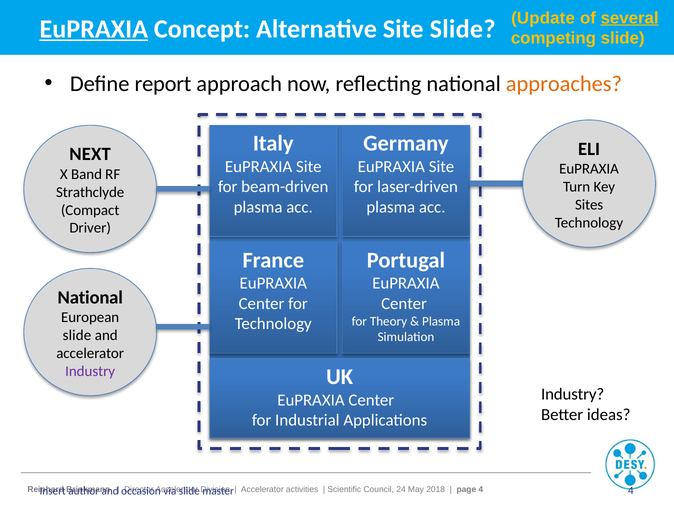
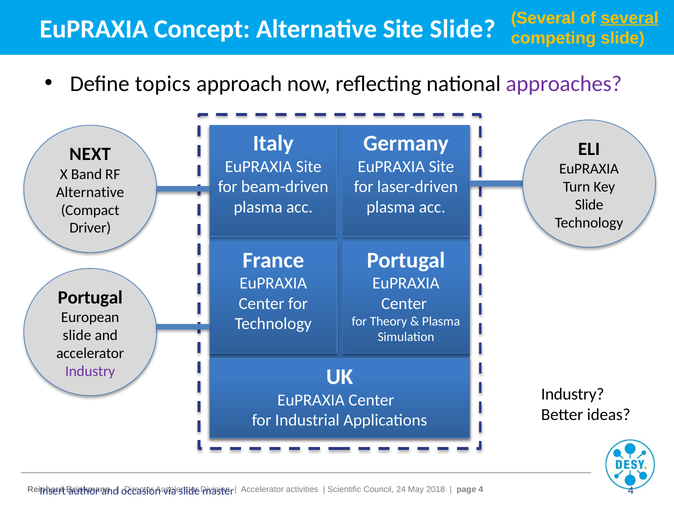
Update: Update -> Several (543, 18)
EuPRAXIA underline: present -> none (94, 29)
report: report -> topics (163, 84)
approaches colour: orange -> purple (564, 84)
Strathclyde: Strathclyde -> Alternative (90, 192)
Sites: Sites -> Slide (589, 205)
National: National -> Portugal (90, 298)
